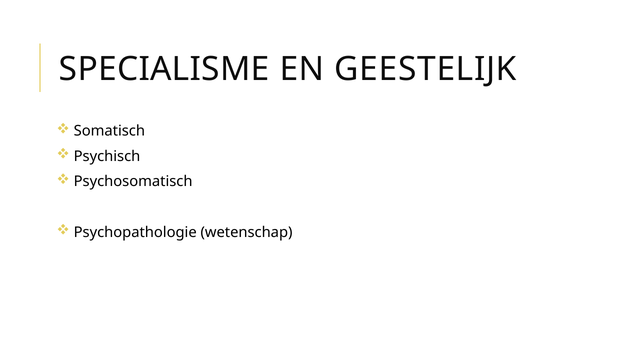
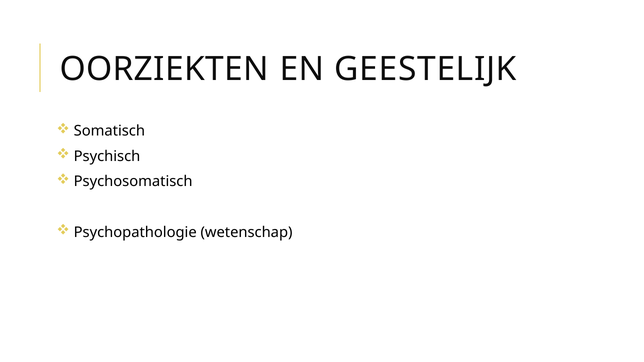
SPECIALISME: SPECIALISME -> OORZIEKTEN (164, 69)
